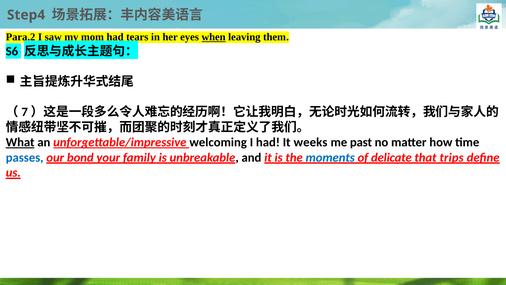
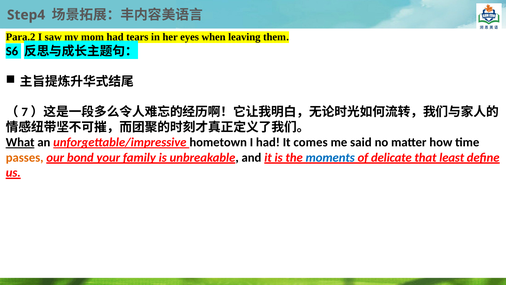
when underline: present -> none (214, 37)
welcoming: welcoming -> hometown (218, 142)
weeks: weeks -> comes (311, 142)
past: past -> said (361, 142)
passes colour: blue -> orange (25, 157)
trips: trips -> least (452, 157)
